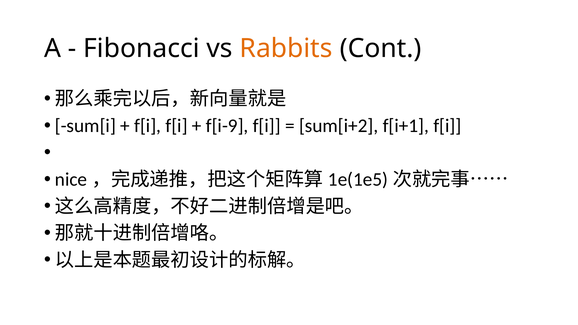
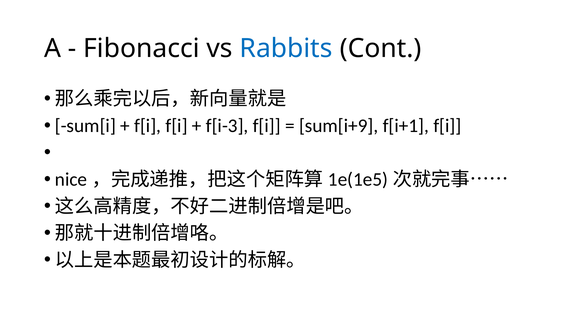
Rabbits colour: orange -> blue (286, 49)
f[i-9: f[i-9 -> f[i-3 (227, 126)
sum[i+2: sum[i+2 -> sum[i+9 (339, 126)
